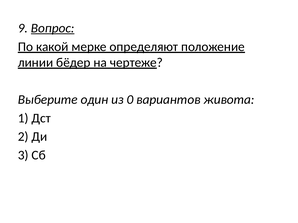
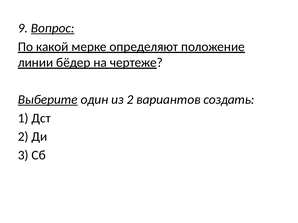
Выберите underline: none -> present (48, 100)
из 0: 0 -> 2 (130, 100)
живота: живота -> создать (229, 100)
